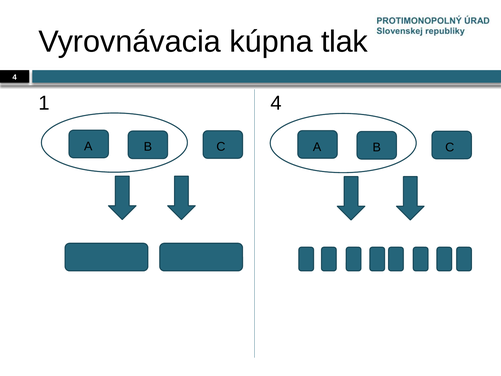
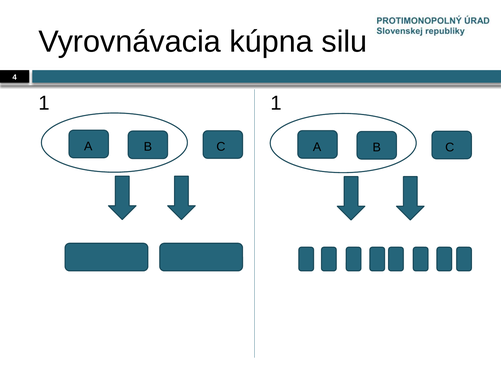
tlak: tlak -> silu (344, 42)
1 4: 4 -> 1 (276, 103)
